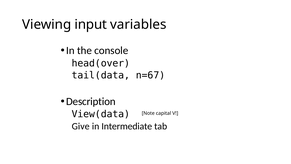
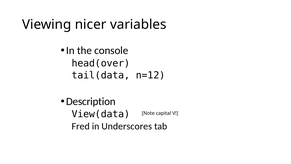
input: input -> nicer (91, 24)
n=67: n=67 -> n=12 (150, 75)
Give: Give -> Fred (81, 126)
Intermediate: Intermediate -> Underscores (127, 126)
